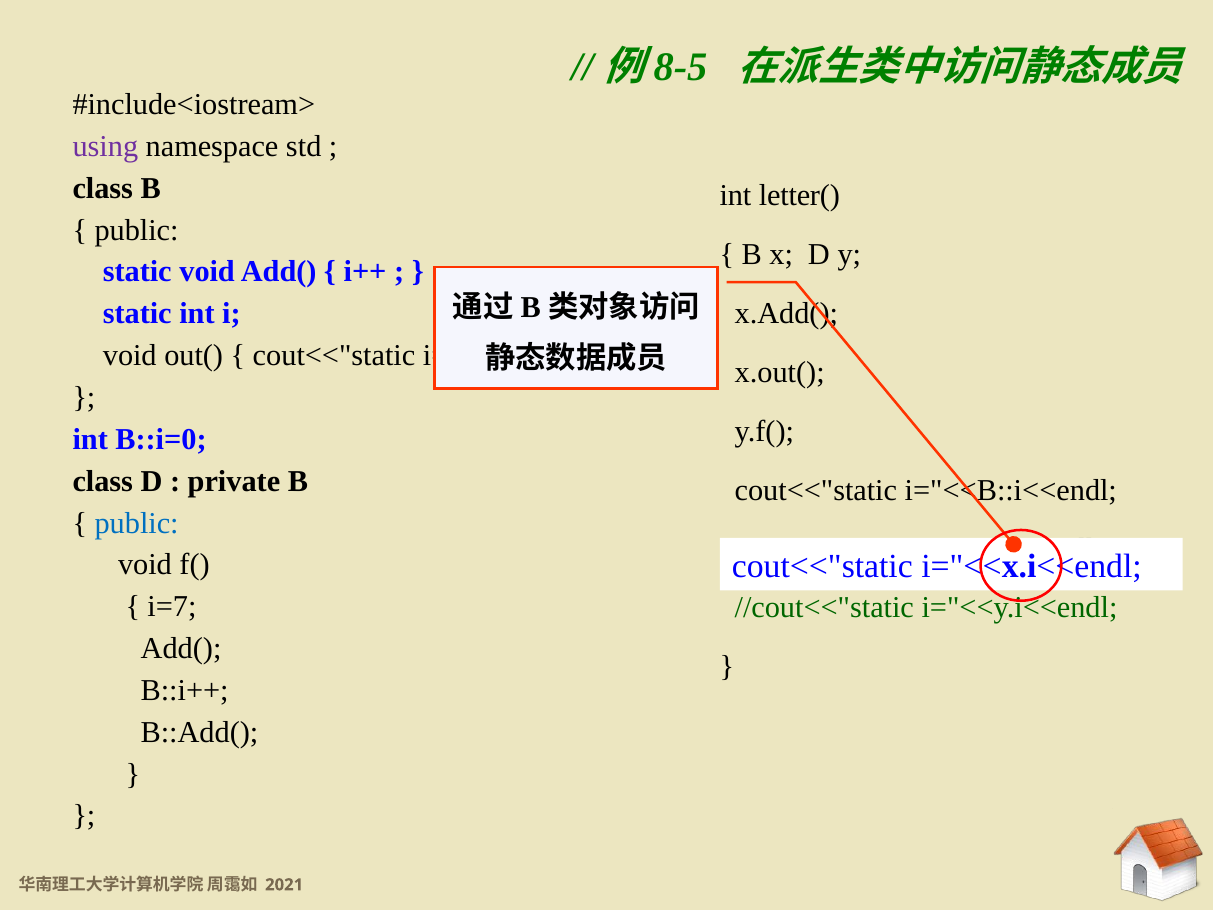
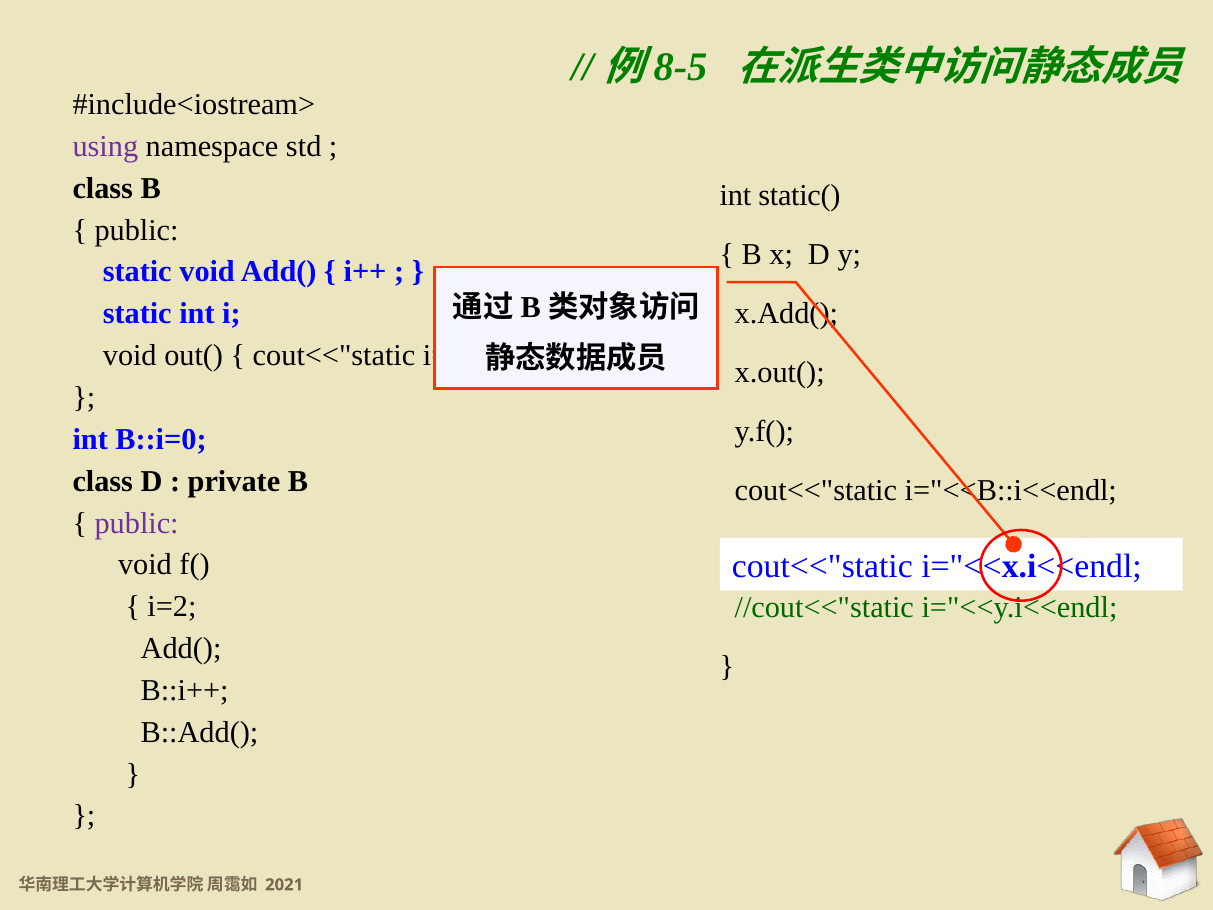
letter(: letter( -> static( (799, 196)
public colour: blue -> purple (137, 523)
i=7: i=7 -> i=2 (172, 607)
